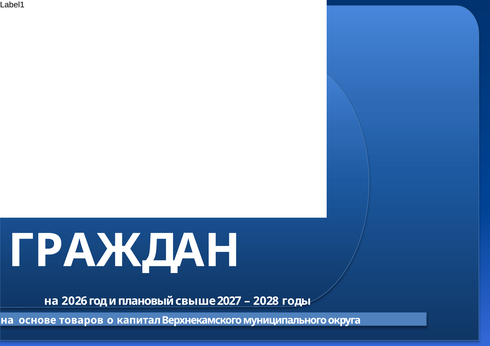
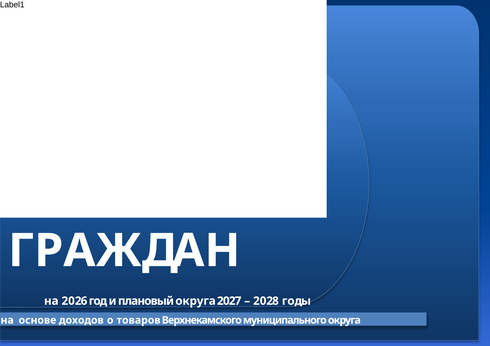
плановый свыше: свыше -> округа (196, 301)
товаров: товаров -> доходов (81, 321)
капитал: капитал -> товаров (139, 321)
